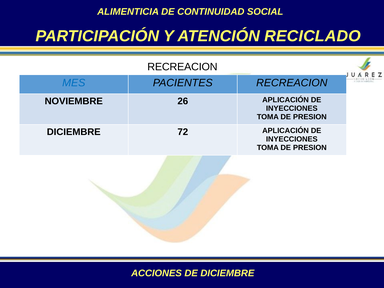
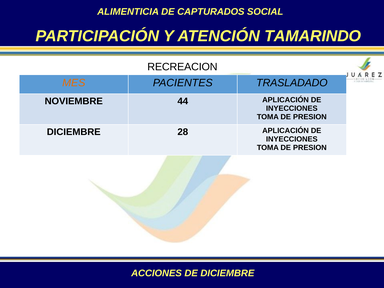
CONTINUIDAD: CONTINUIDAD -> CAPTURADOS (211, 12)
RECICLADO: RECICLADO -> TAMARINDO (313, 36)
MES colour: blue -> orange (74, 83)
PACIENTES RECREACION: RECREACION -> TRASLADADO (292, 83)
26: 26 -> 44 (183, 101)
72: 72 -> 28 (183, 132)
